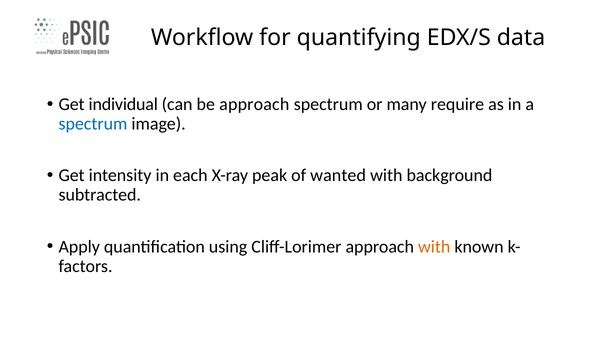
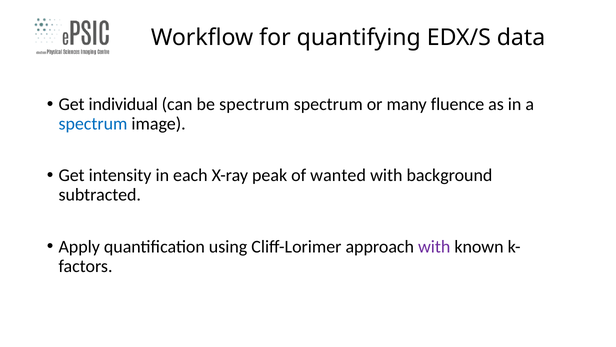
be approach: approach -> spectrum (254, 104)
require: require -> fluence (457, 104)
with colour: orange -> purple (434, 246)
